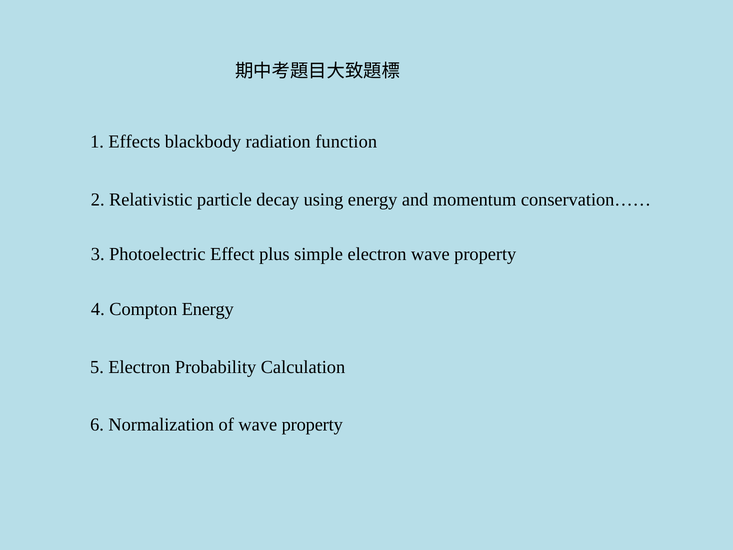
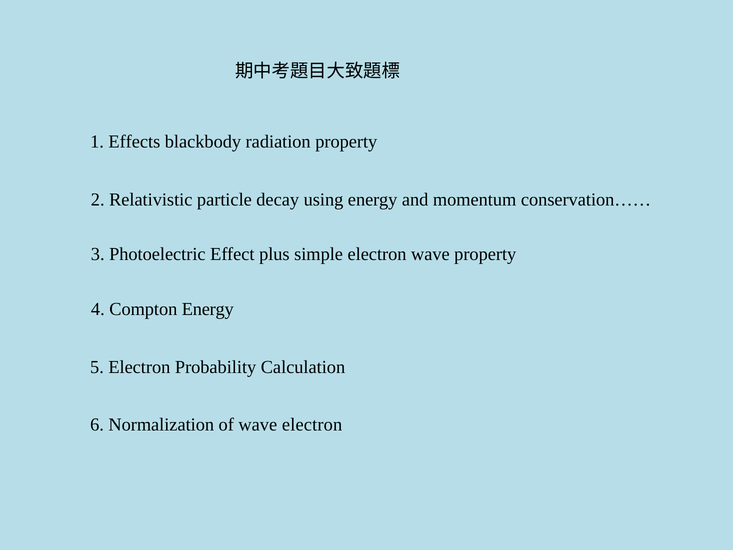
radiation function: function -> property (346, 142)
of wave property: property -> electron (312, 425)
